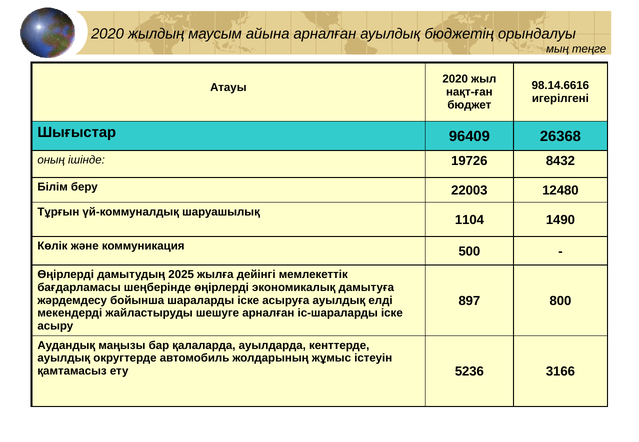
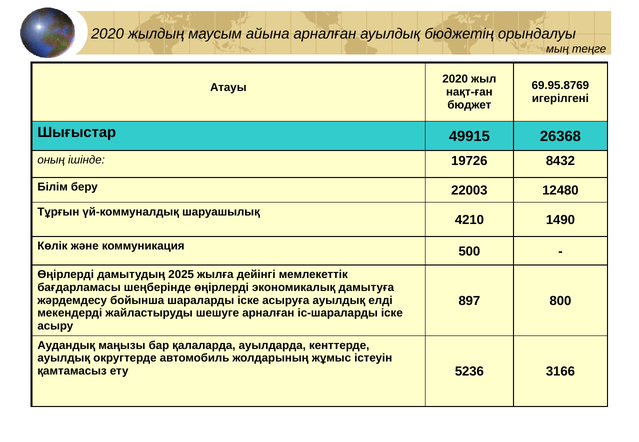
98.14.6616: 98.14.6616 -> 69.95.8769 (560, 86)
96409: 96409 -> 49915 (469, 136)
1104: 1104 -> 4210 (469, 220)
